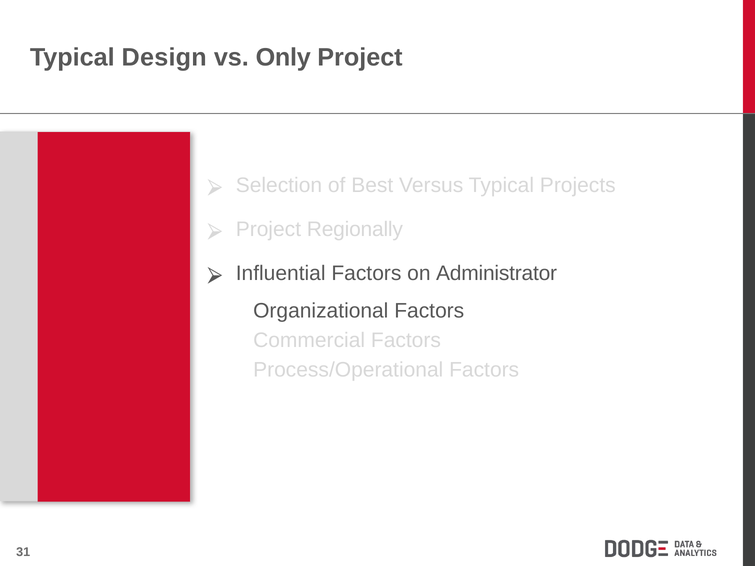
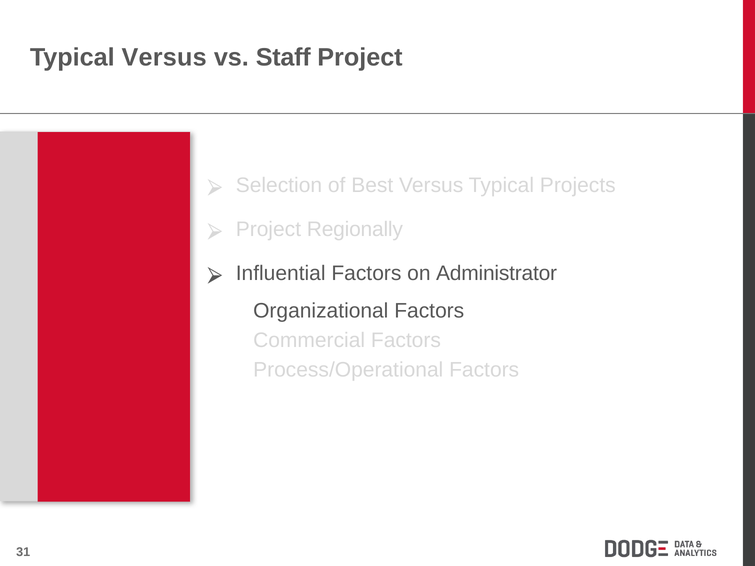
Typical Design: Design -> Versus (164, 58)
Only: Only -> Staff (283, 58)
